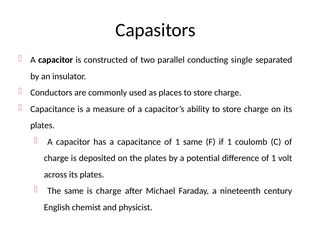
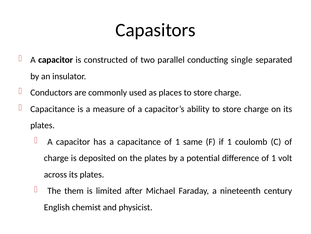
The same: same -> them (74, 190)
is charge: charge -> limited (109, 190)
